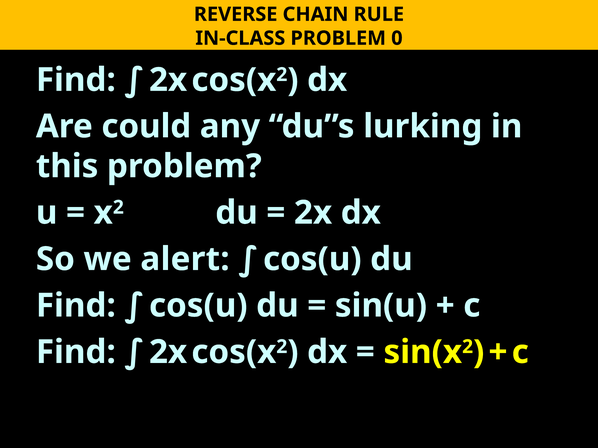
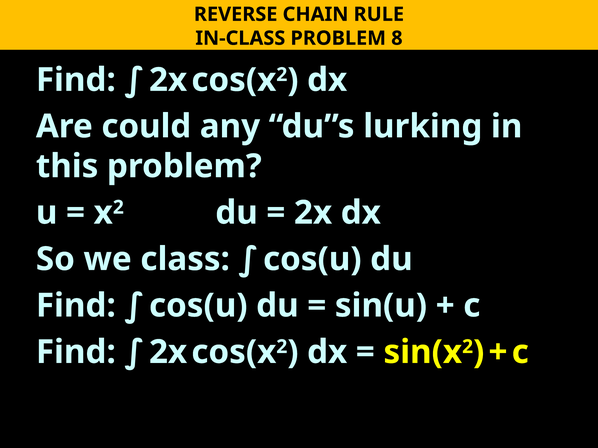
0: 0 -> 8 (397, 38)
alert: alert -> class (185, 259)
